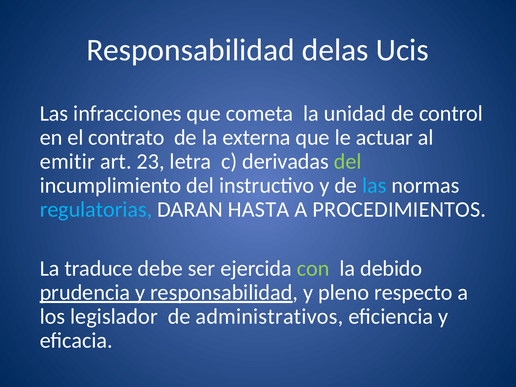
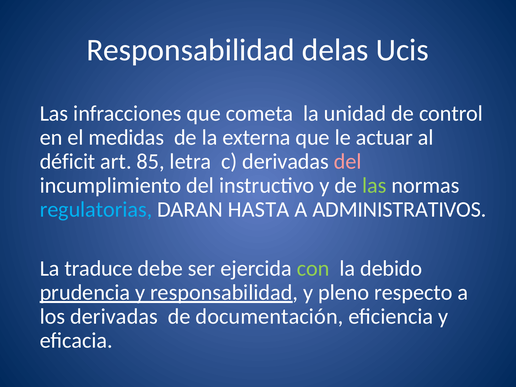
contrato: contrato -> medidas (126, 137)
emitir: emitir -> déficit (68, 161)
23: 23 -> 85 (151, 161)
del colour: light green -> pink (348, 161)
las colour: light blue -> light green (374, 185)
PROCEDIMIENTOS: PROCEDIMIENTOS -> ADMINISTRATIVOS (399, 209)
los legislador: legislador -> derivadas (114, 316)
administrativos: administrativos -> documentación (269, 316)
